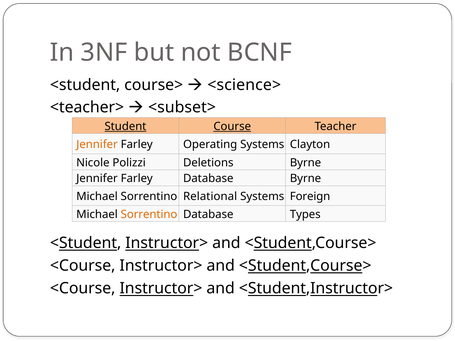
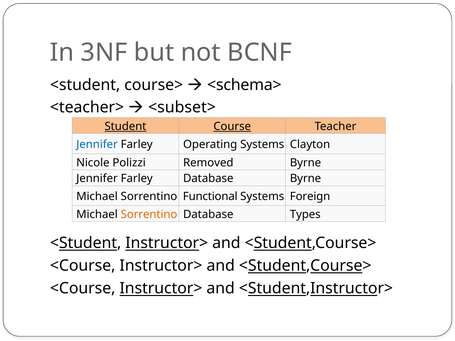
<science>: <science> -> <schema> (244, 85)
Jennifer colour: orange -> blue (97, 145)
Deletions: Deletions -> Removed (208, 163)
Relational: Relational -> Functional (210, 197)
